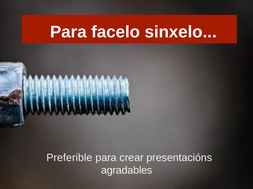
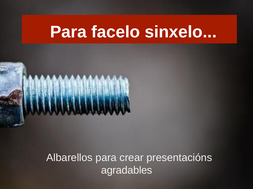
Preferible: Preferible -> Albarellos (69, 158)
